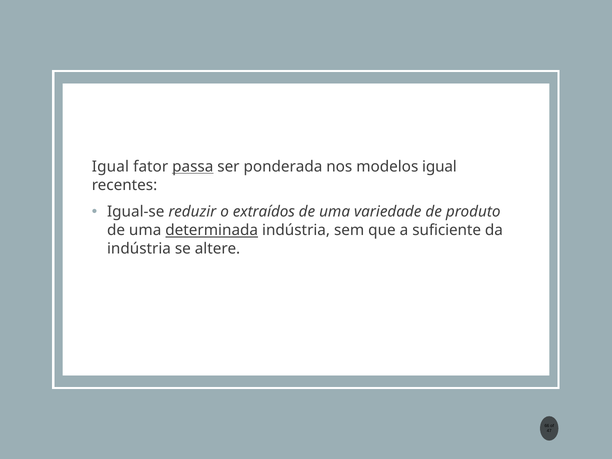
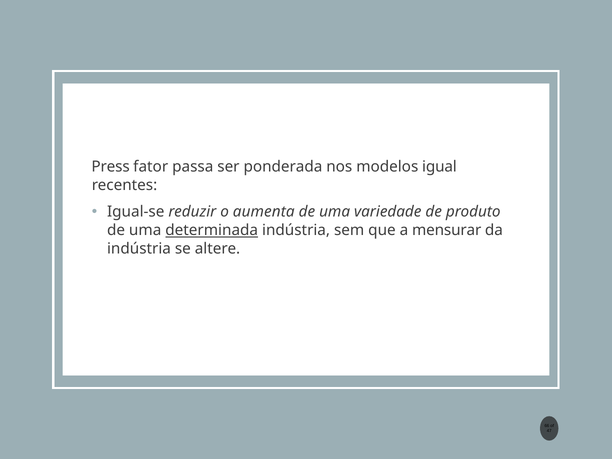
Igual: Igual -> Press (111, 167)
passa underline: present -> none (193, 167)
extraídos: extraídos -> aumenta (264, 212)
suficiente: suficiente -> mensurar (447, 230)
